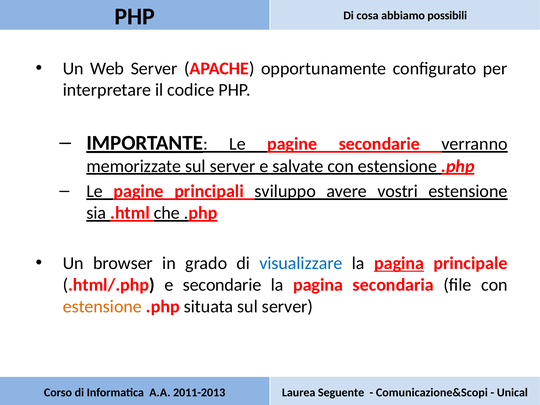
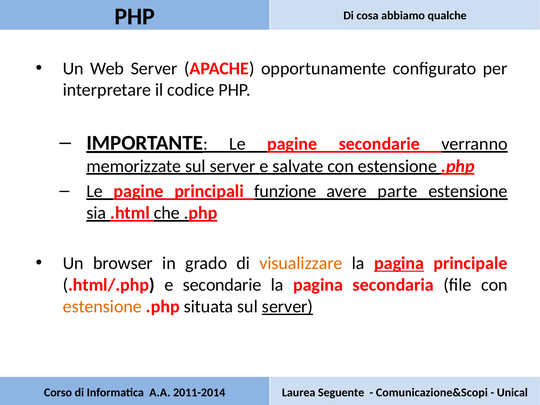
possibili: possibili -> qualche (447, 16)
sviluppo: sviluppo -> funzione (285, 191)
vostri: vostri -> parte (398, 191)
visualizzare colour: blue -> orange (301, 263)
server underline: none -> present (288, 307)
2011-2013: 2011-2013 -> 2011-2014 (199, 393)
